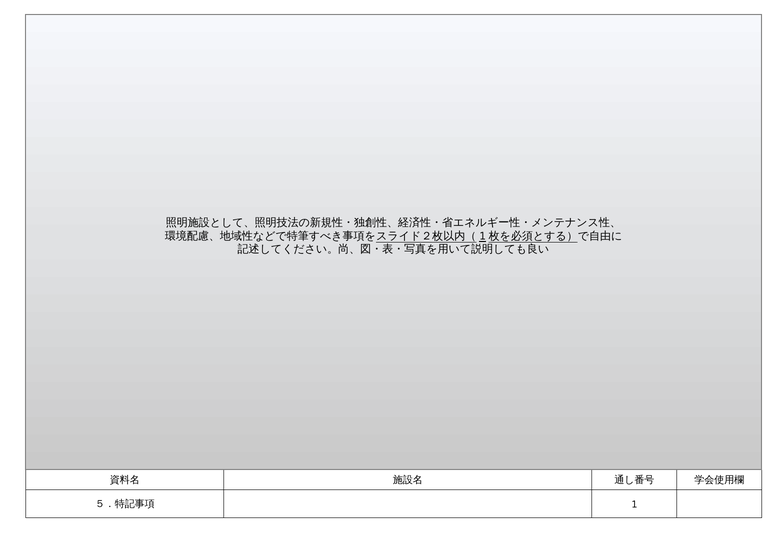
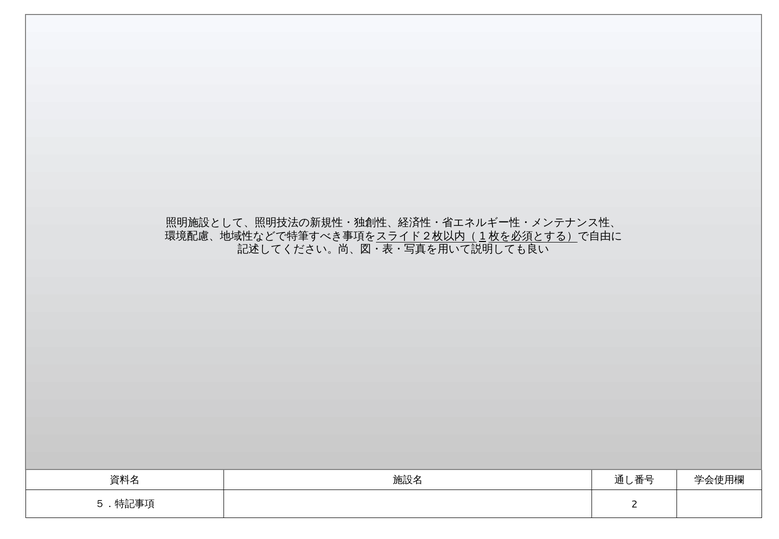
1: 1 -> 2 (634, 505)
